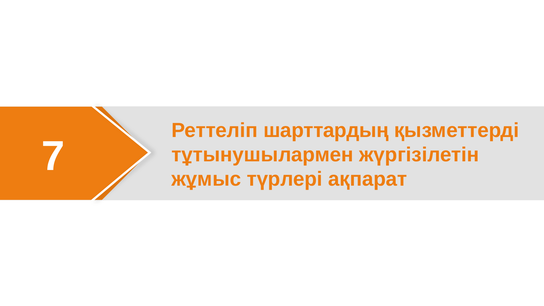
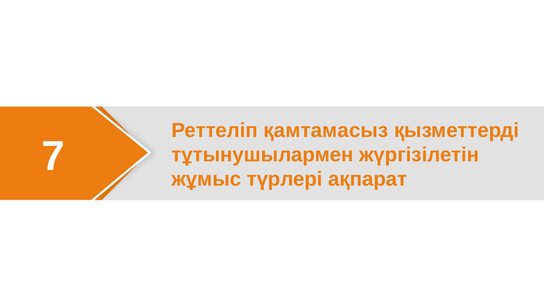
шарттардың: шарттардың -> қамтамасыз (326, 130)
